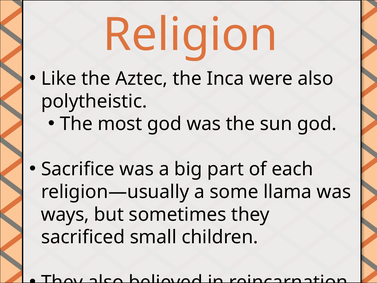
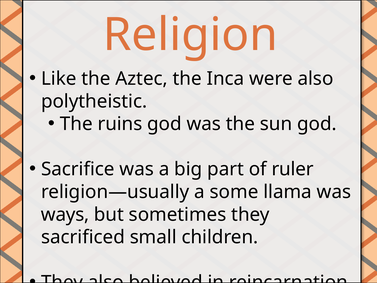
most: most -> ruins (120, 124)
each: each -> ruler (293, 169)
